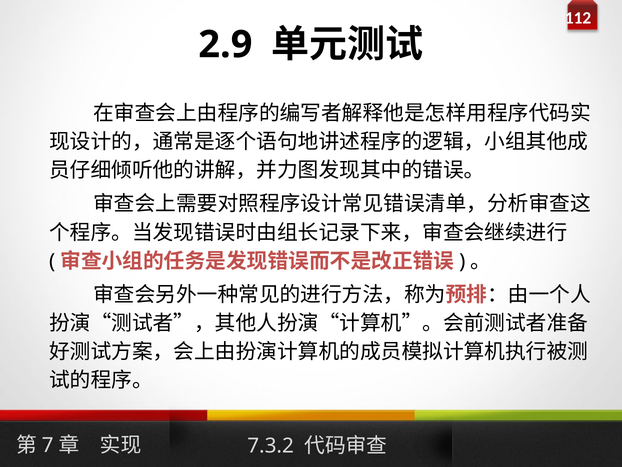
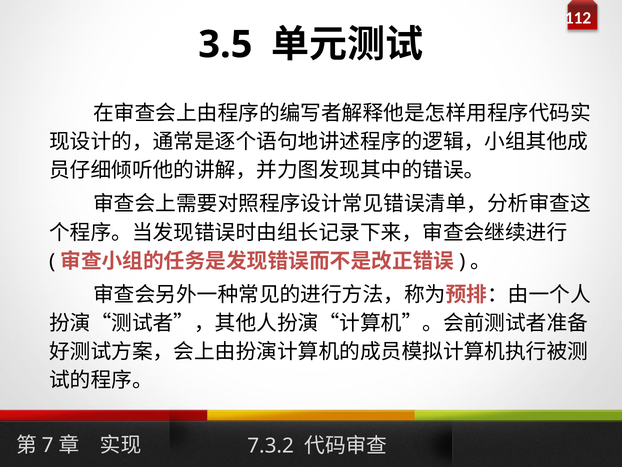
2.9: 2.9 -> 3.5 (225, 45)
